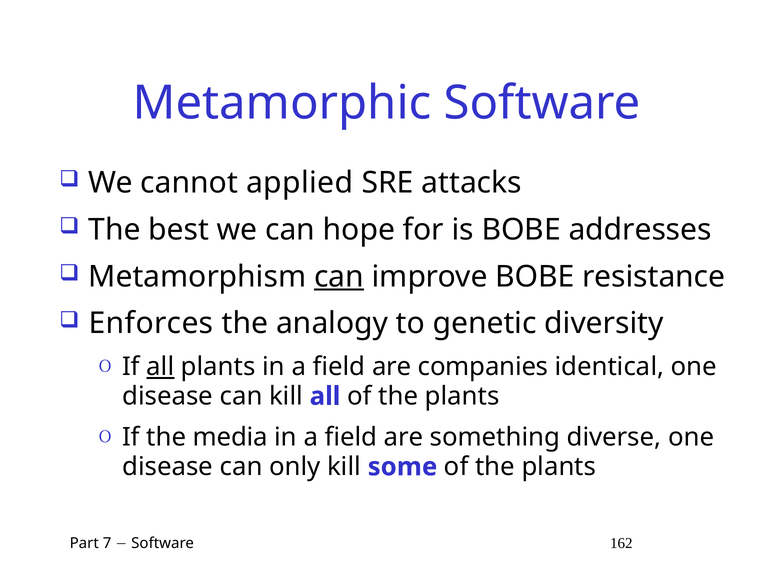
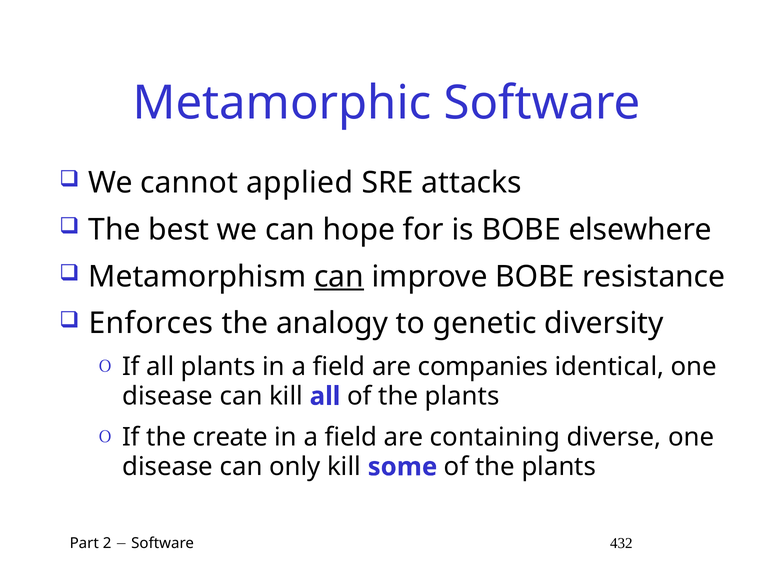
addresses: addresses -> elsewhere (640, 229)
all underline: present -> none (160, 367)
media: media -> create (230, 437)
something: something -> containing (495, 437)
7: 7 -> 2 (107, 543)
162: 162 -> 432 (621, 543)
